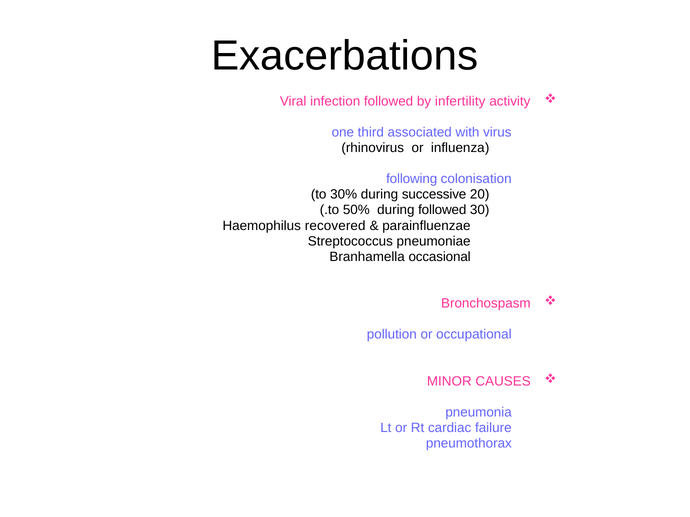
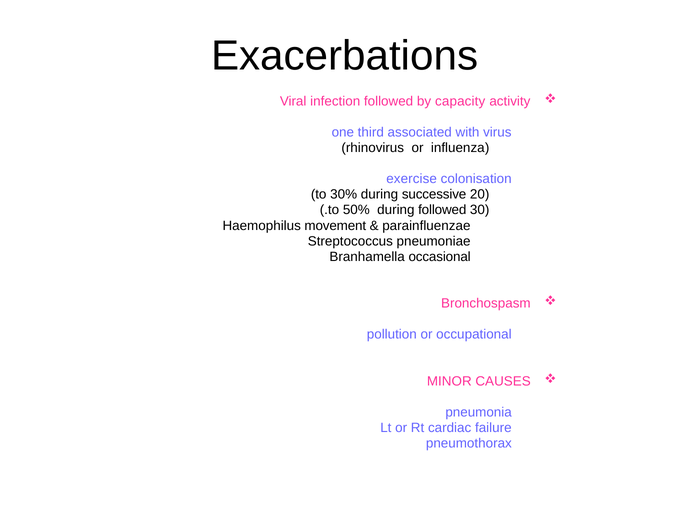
infertility: infertility -> capacity (460, 101)
following: following -> exercise (412, 179)
recovered: recovered -> movement (335, 226)
